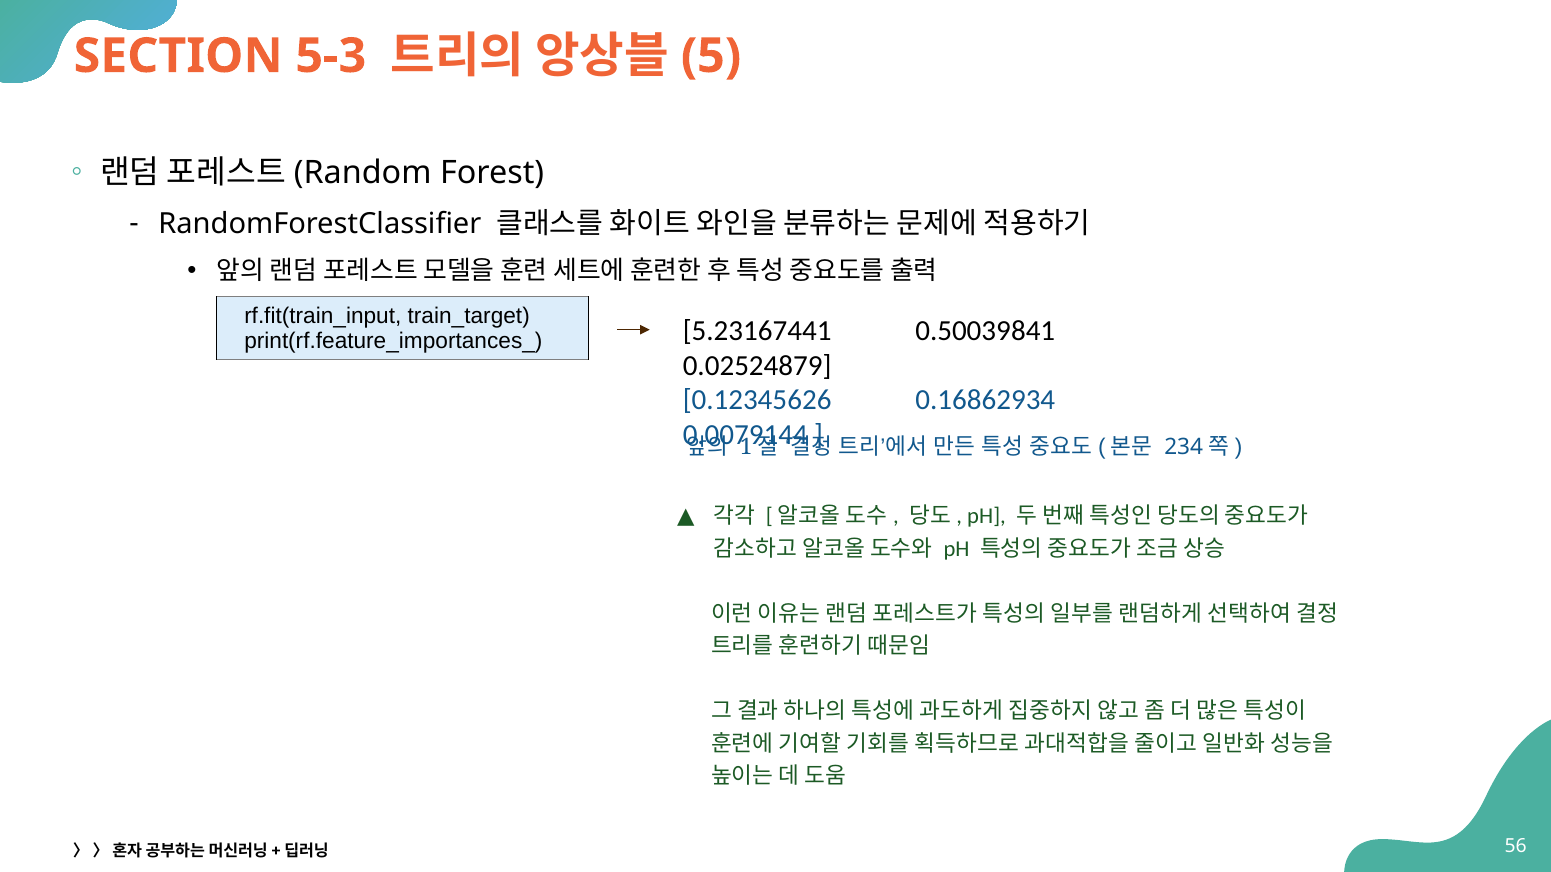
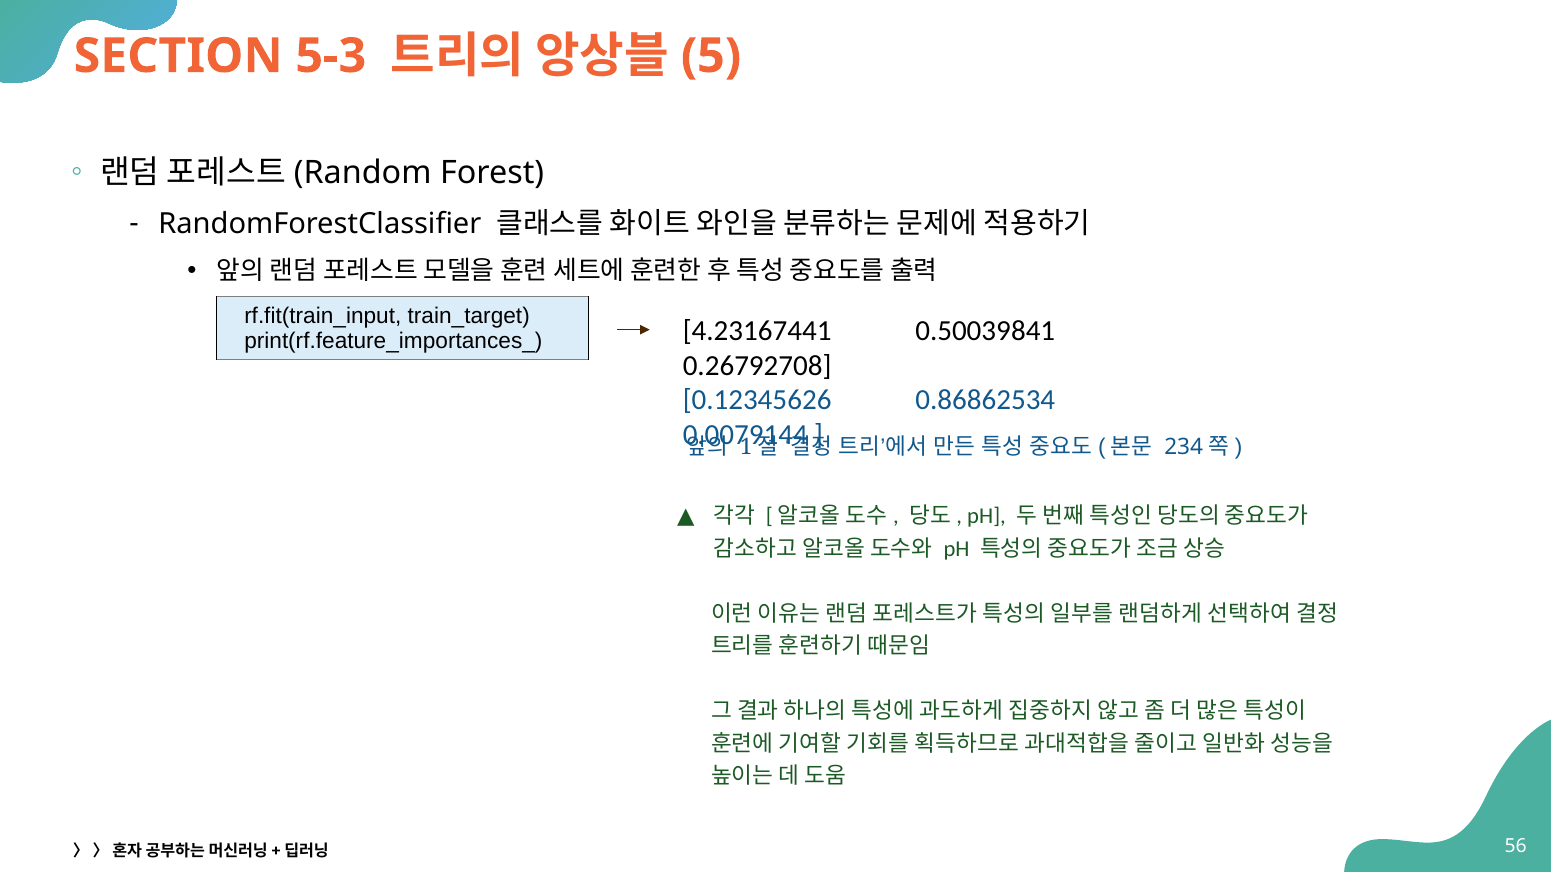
5.23167441: 5.23167441 -> 4.23167441 (757, 332)
0.02524879: 0.02524879 -> 0.26792708 (757, 366)
0.16862934: 0.16862934 -> 0.86862534 (985, 400)
